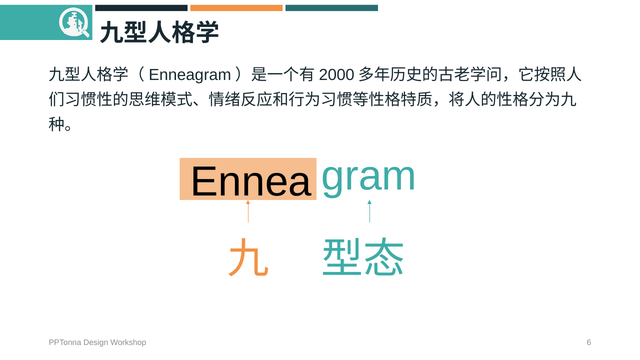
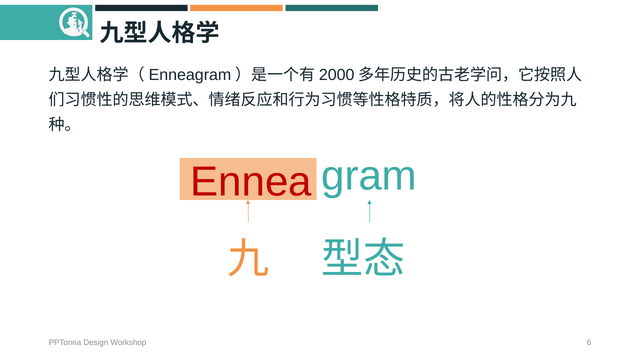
Ennea colour: black -> red (251, 182)
